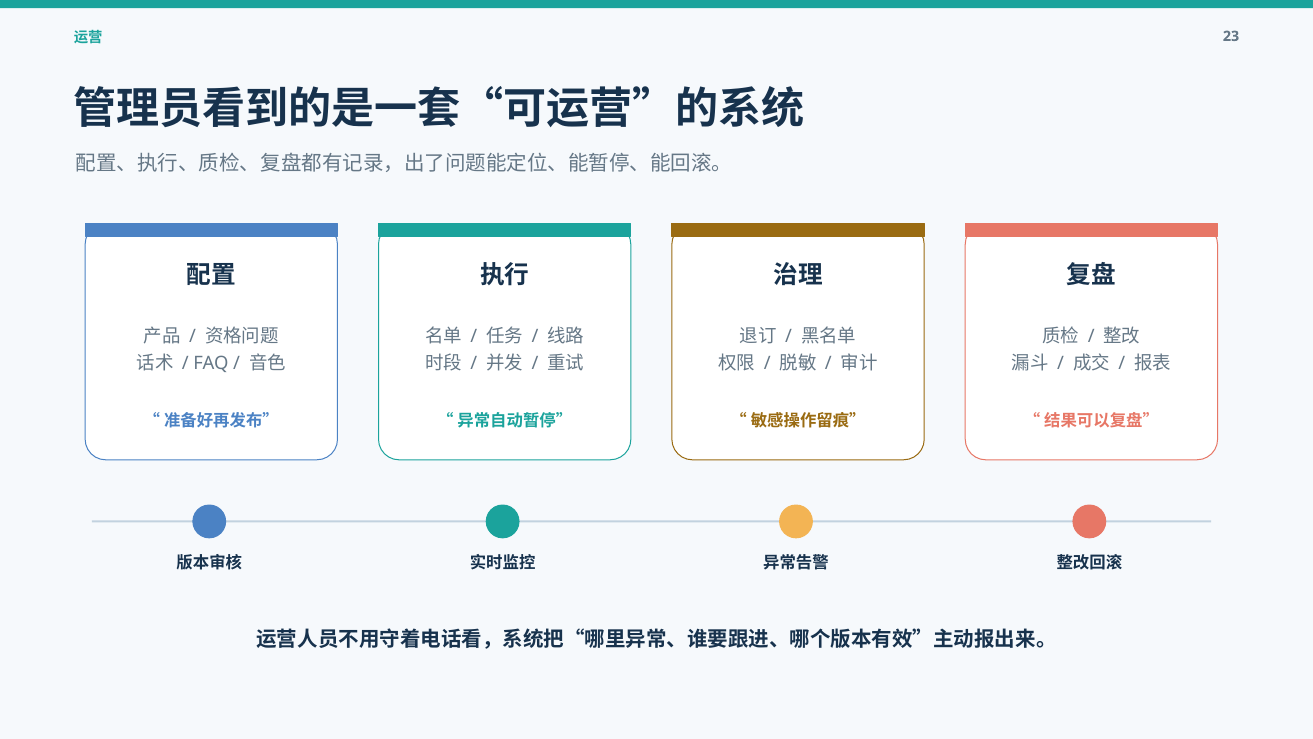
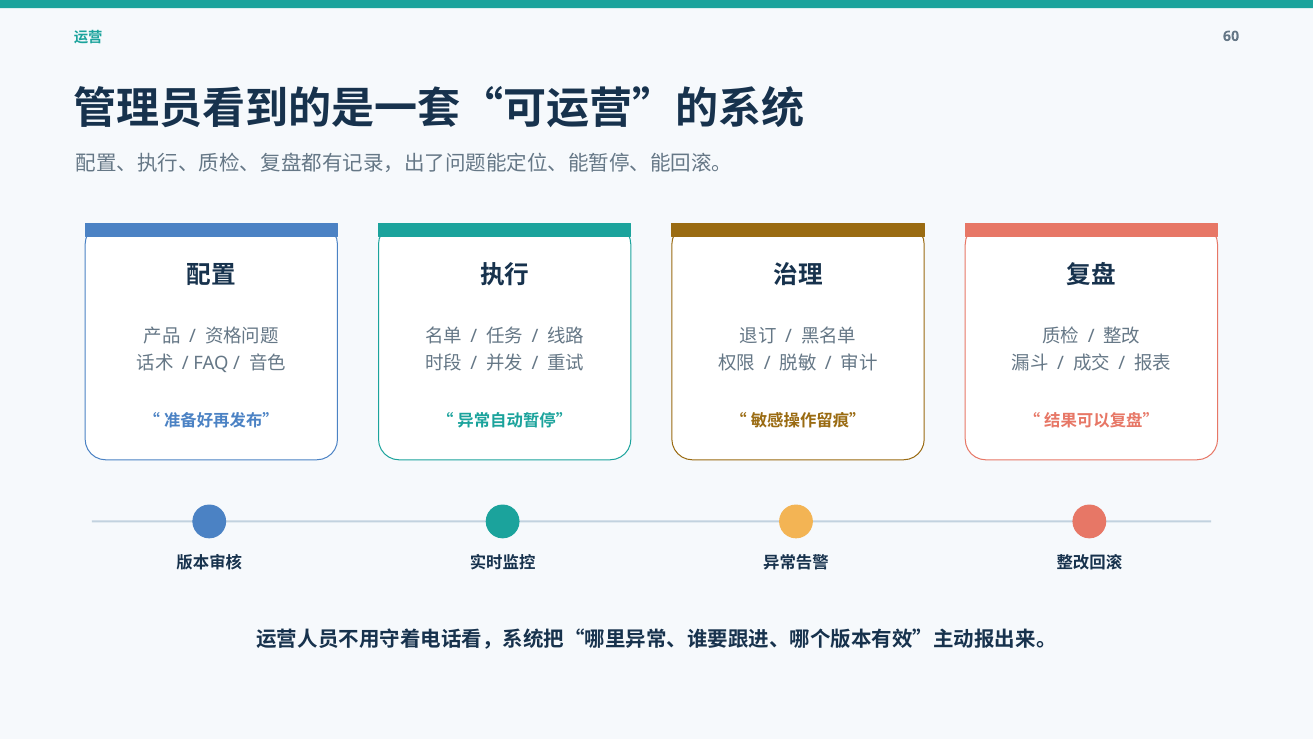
23: 23 -> 60 (1231, 36)
